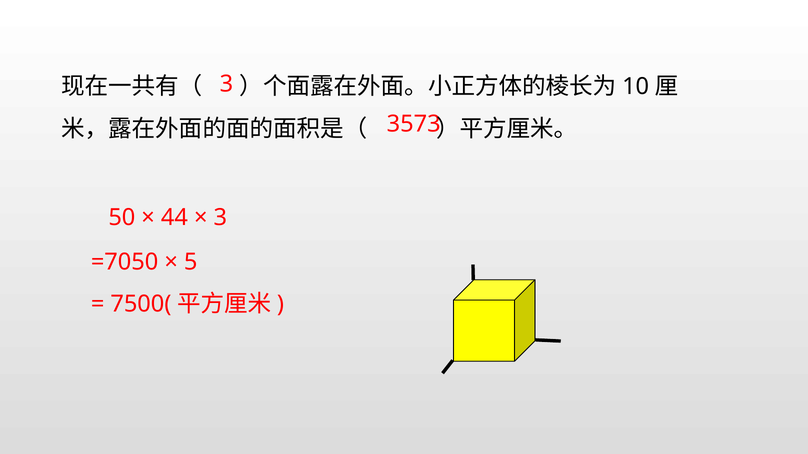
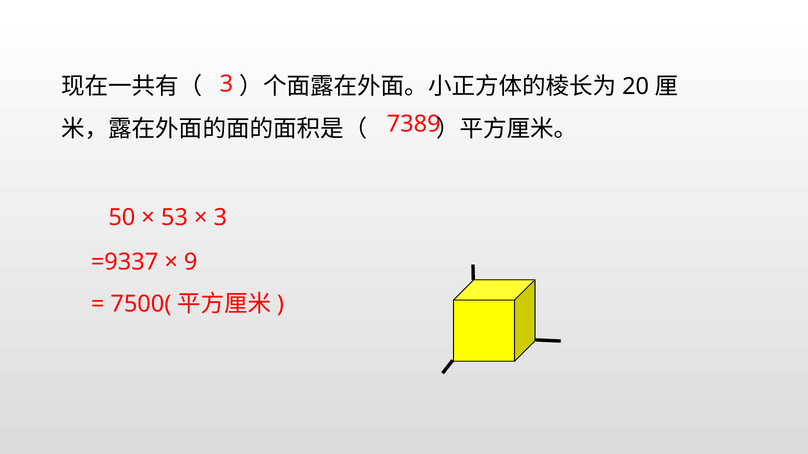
10: 10 -> 20 (636, 87)
3573: 3573 -> 7389 (414, 124)
44: 44 -> 53 (174, 218)
=7050: =7050 -> =9337 (125, 262)
5: 5 -> 9 (191, 262)
